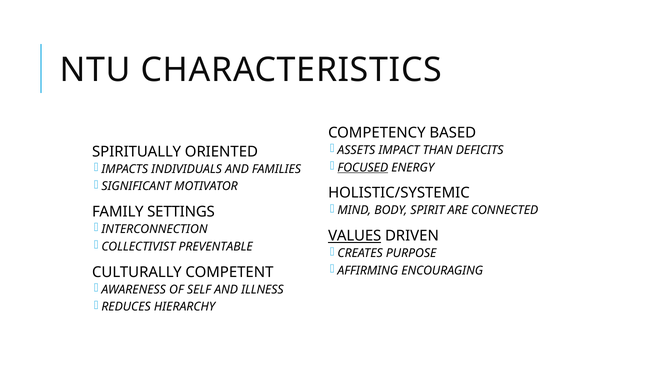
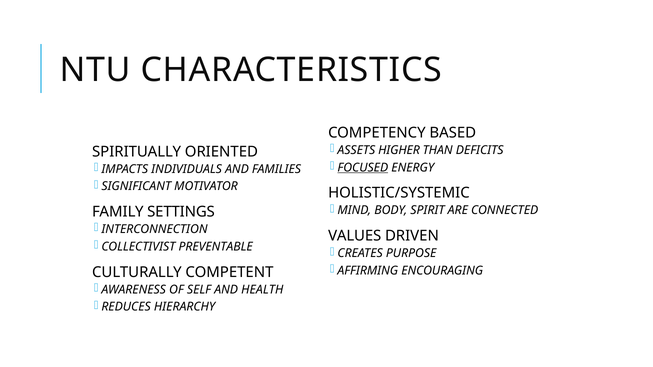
IMPACT: IMPACT -> HIGHER (399, 150)
VALUES underline: present -> none (355, 236)
ILLNESS: ILLNESS -> HEALTH (262, 290)
